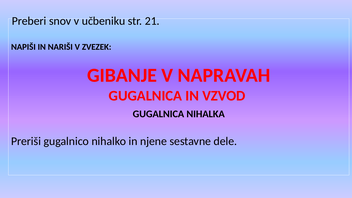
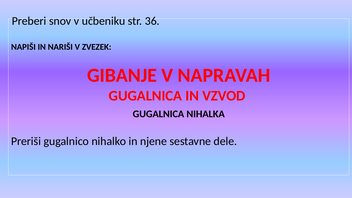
21: 21 -> 36 (152, 21)
